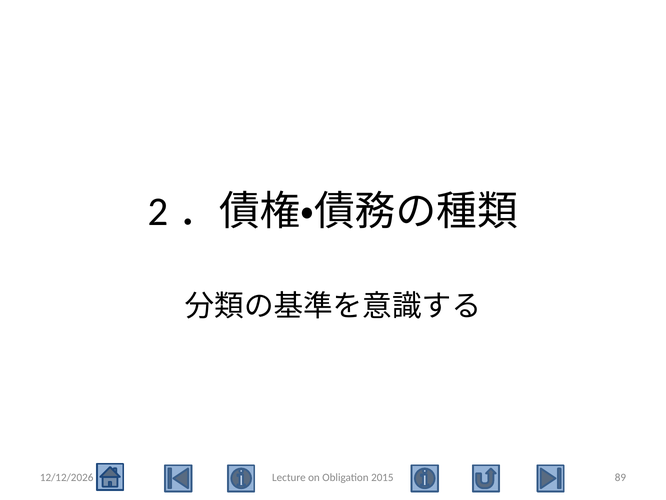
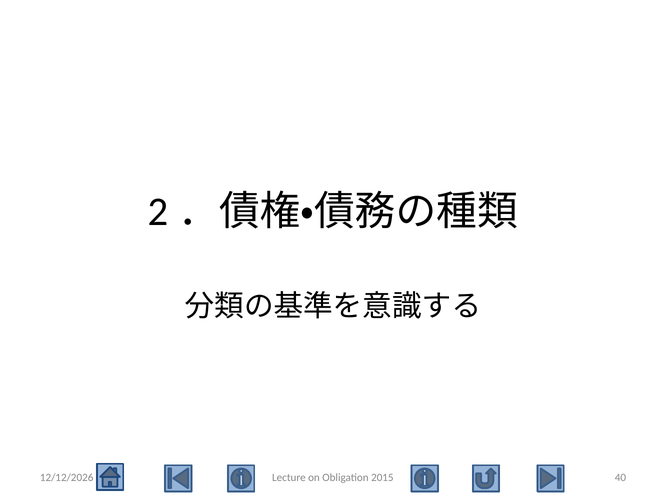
89: 89 -> 40 (620, 477)
